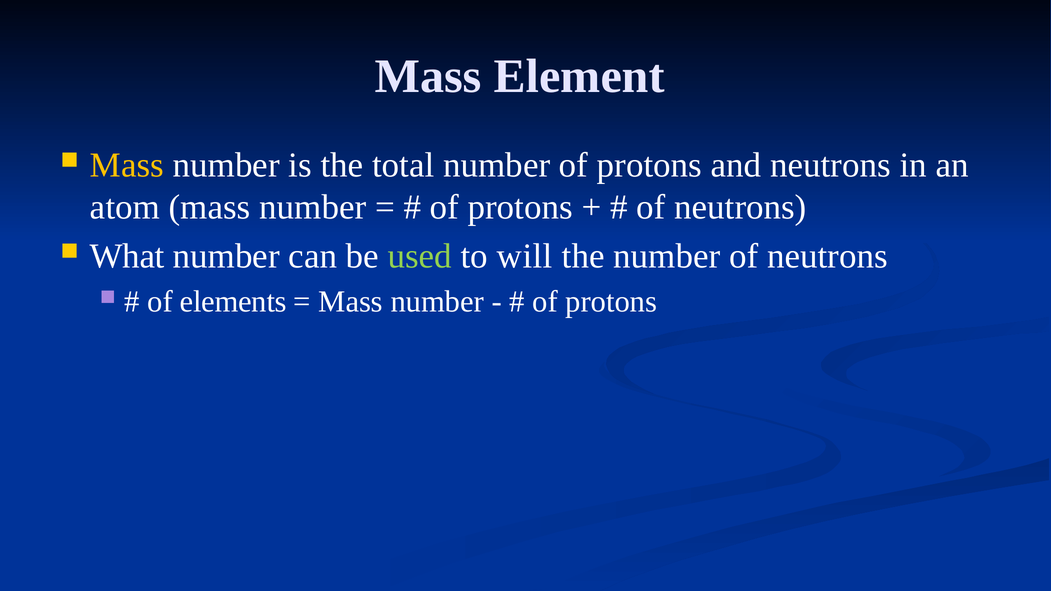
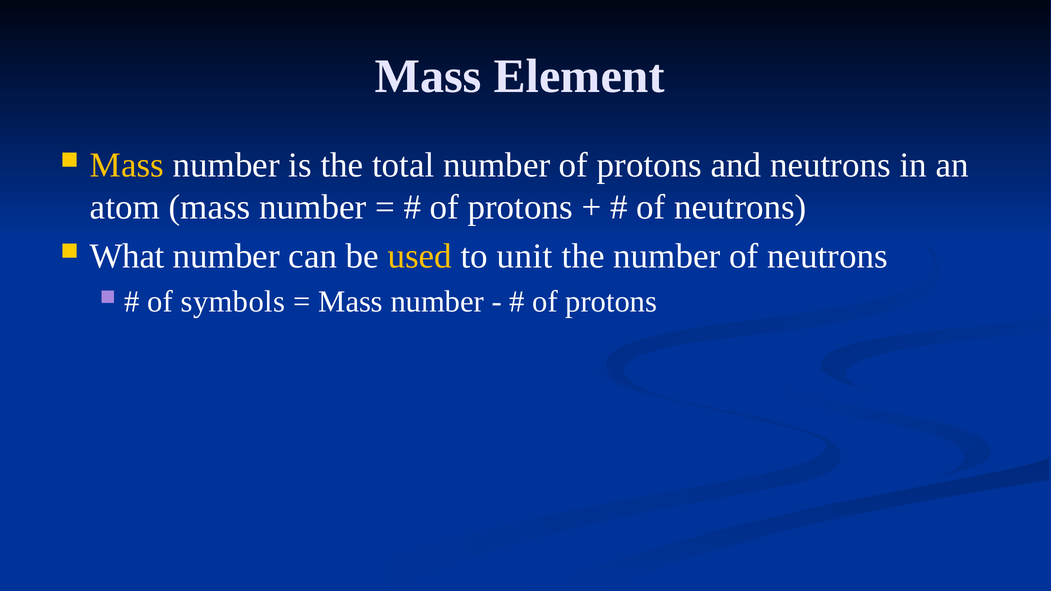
used colour: light green -> yellow (420, 256)
will: will -> unit (525, 256)
elements: elements -> symbols (233, 302)
